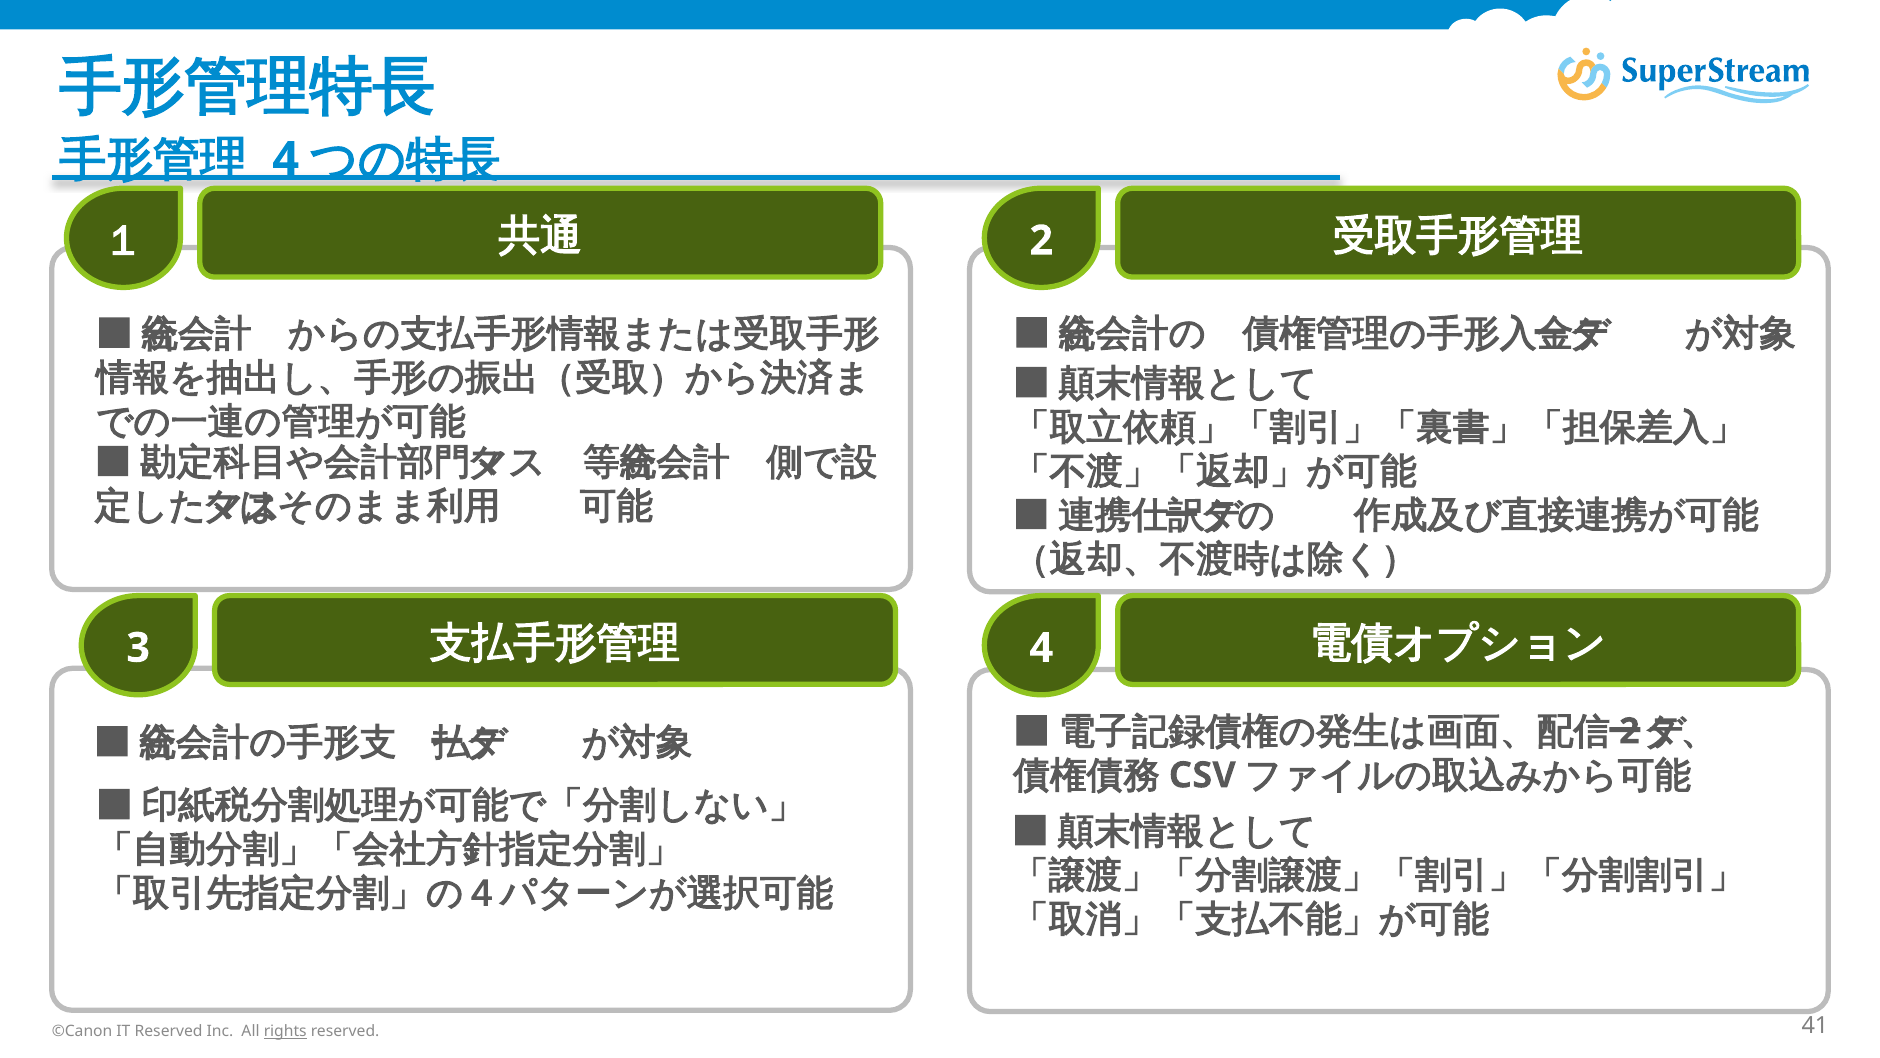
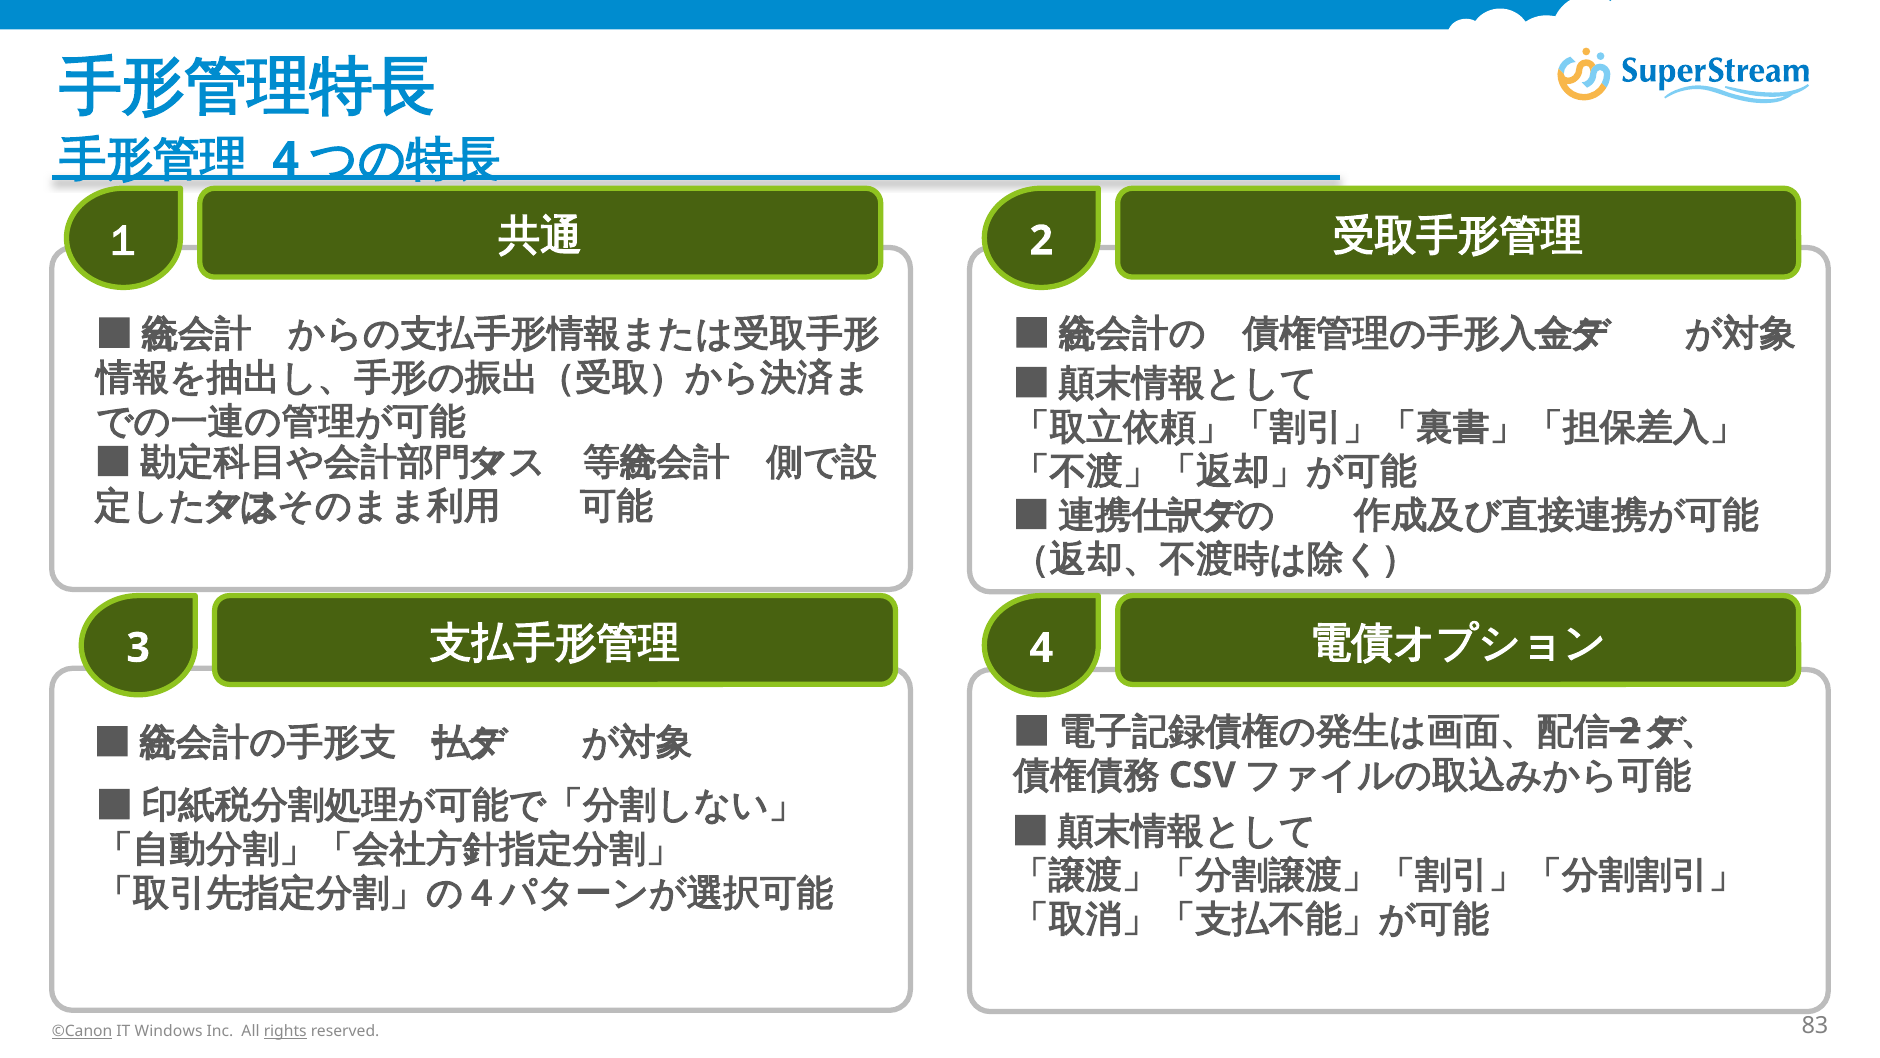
©Canon underline: none -> present (82, 1031)
IT Reserved: Reserved -> Windows (169, 1031)
41: 41 -> 83 (1815, 1025)
